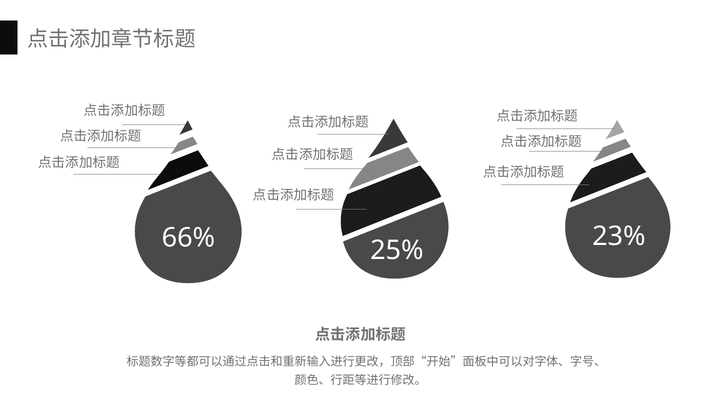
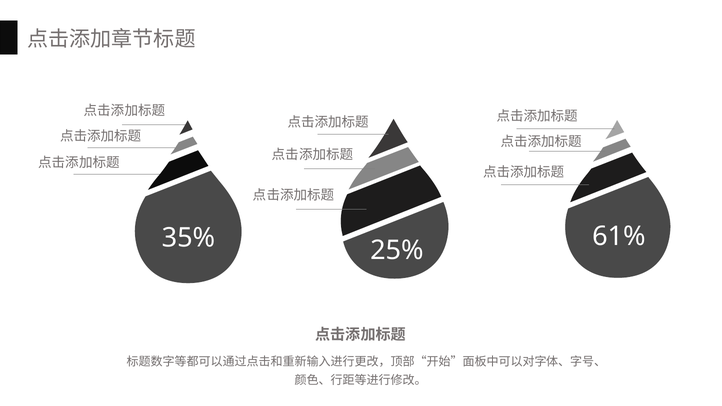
23%: 23% -> 61% (619, 236)
66%: 66% -> 35% (188, 238)
